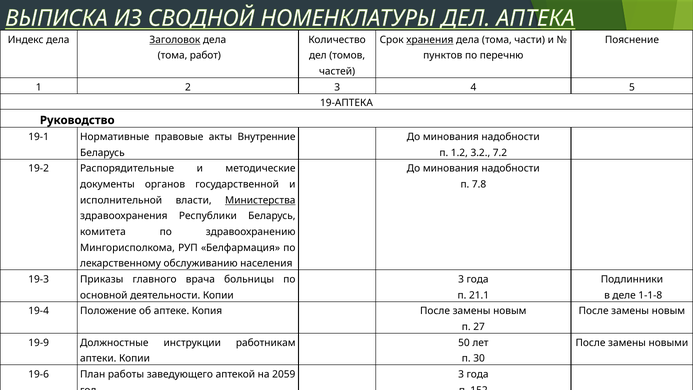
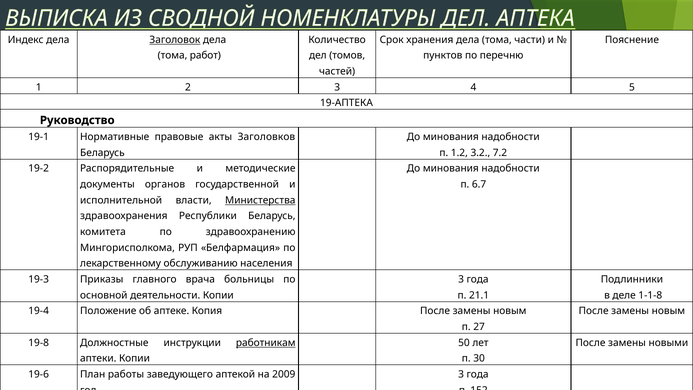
хранения underline: present -> none (430, 40)
Внутренние: Внутренние -> Заголовков (266, 137)
7.8: 7.8 -> 6.7 (479, 184)
19-9: 19-9 -> 19-8 (39, 343)
работникам underline: none -> present (266, 343)
2059: 2059 -> 2009 (284, 374)
